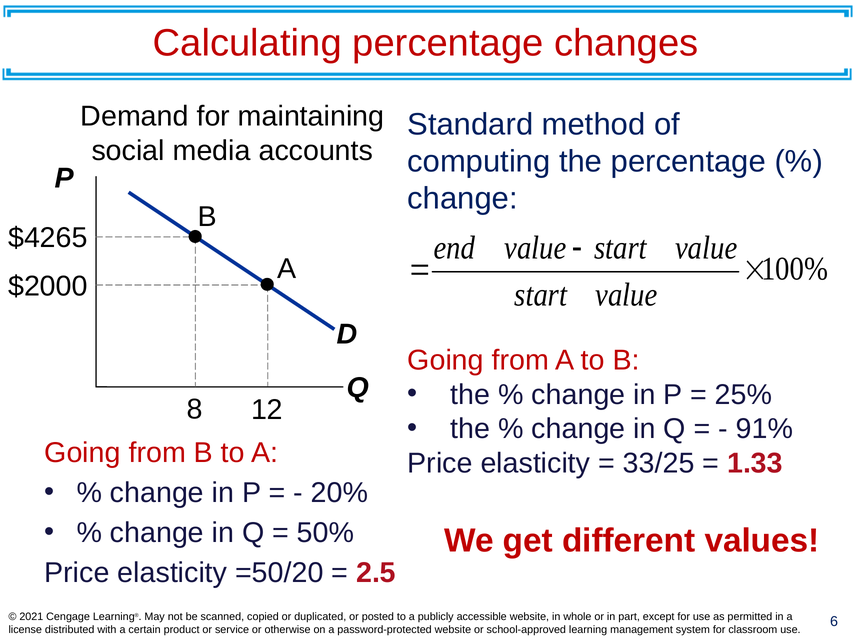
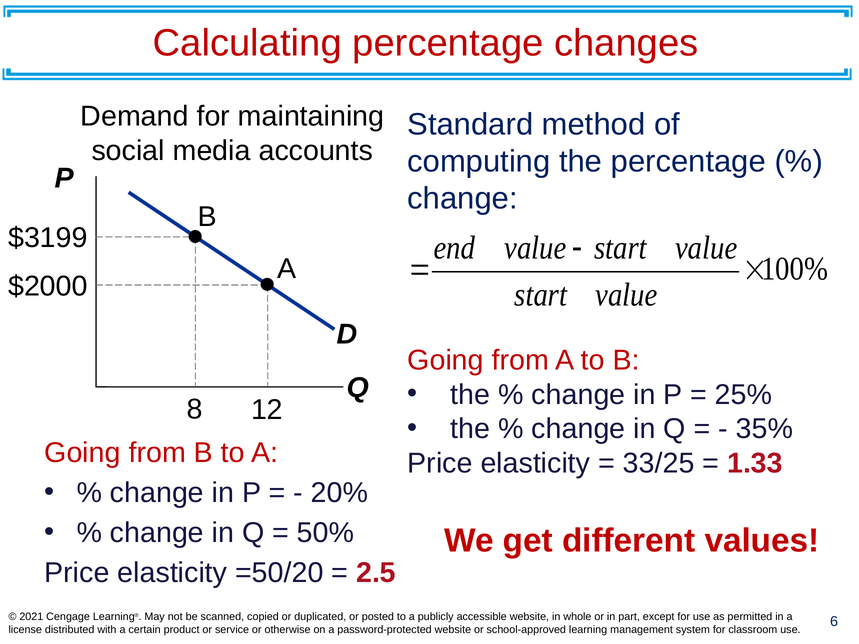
$4265: $4265 -> $3199 (48, 238)
91%: 91% -> 35% (765, 429)
